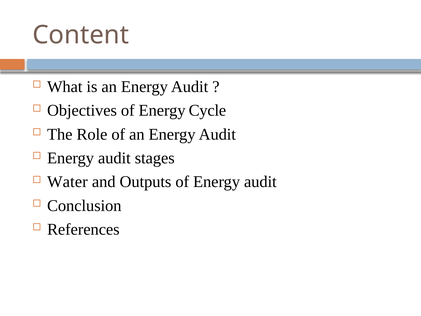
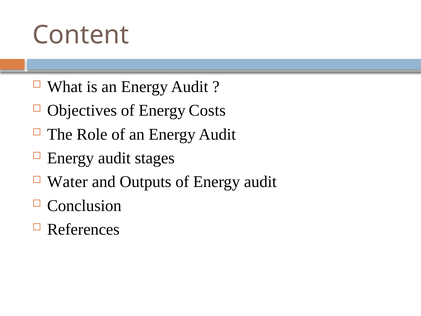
Cycle: Cycle -> Costs (207, 111)
